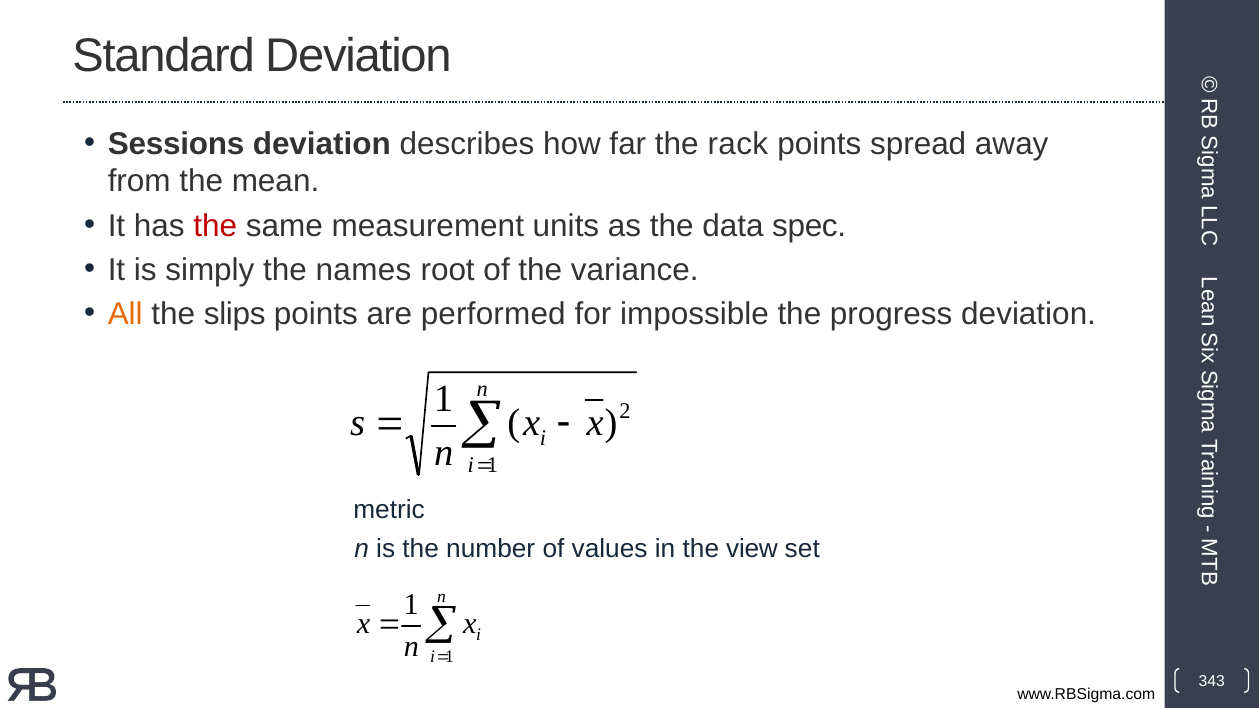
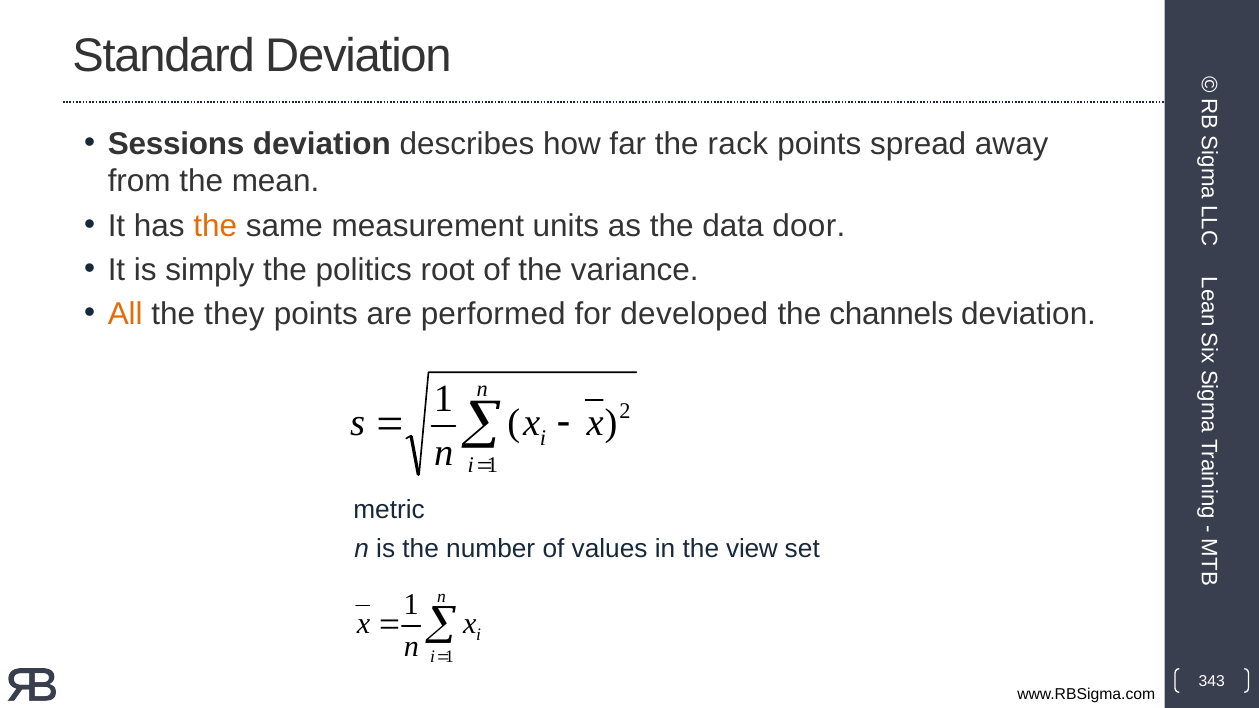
the colour: red -> orange (215, 226)
spec: spec -> door (809, 226)
names: names -> politics (364, 270)
slips: slips -> they (234, 314)
impossible: impossible -> developed (694, 314)
progress: progress -> channels (891, 314)
